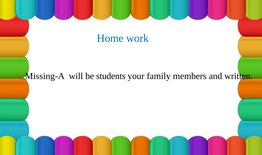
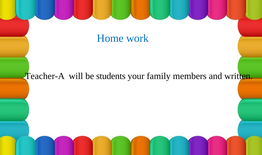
Missing-A: Missing-A -> Teacher-A (45, 76)
